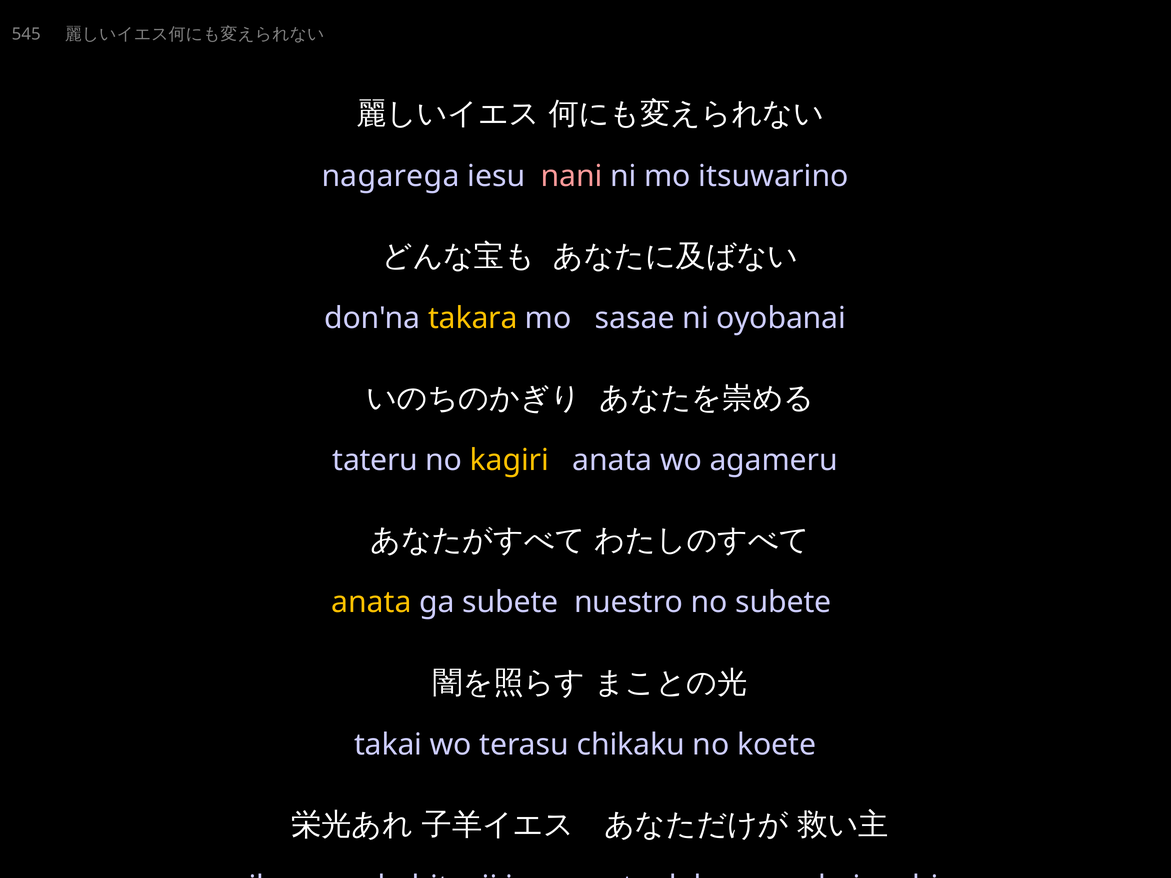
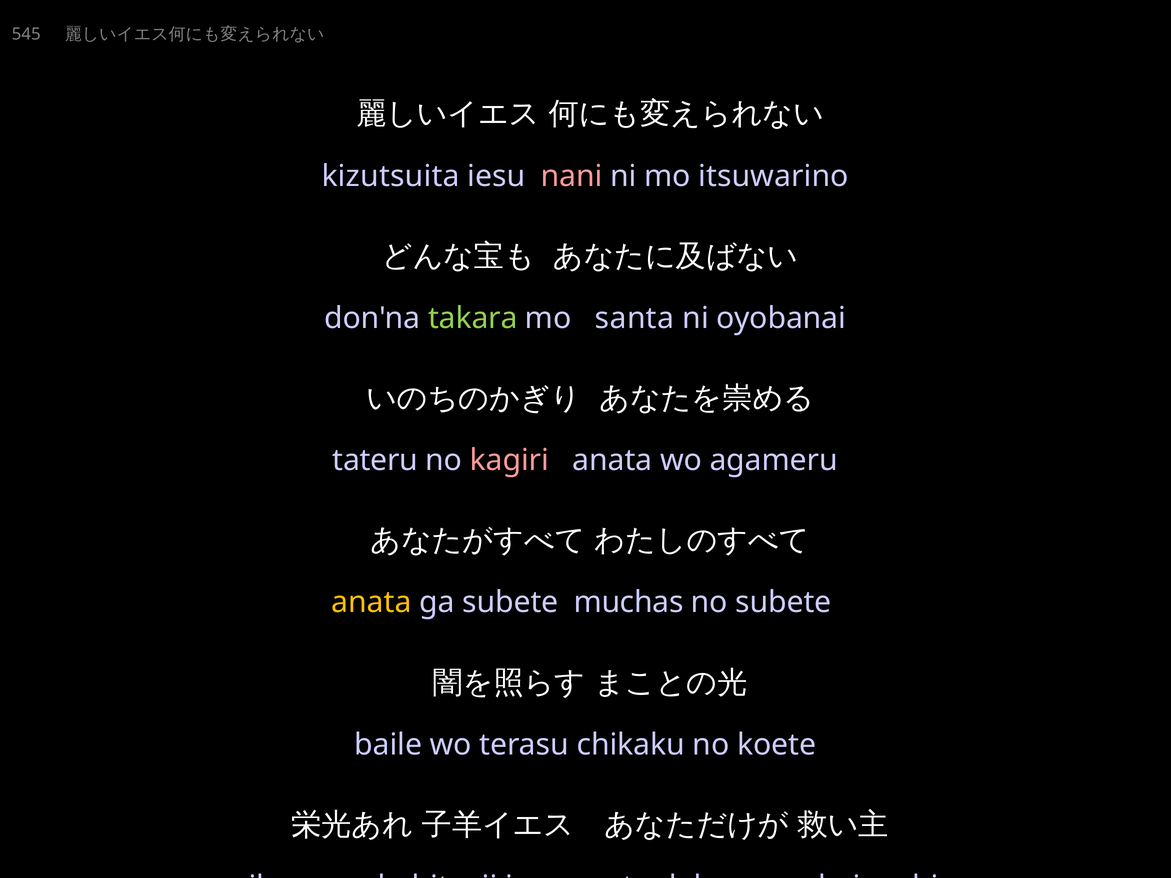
nagarega: nagarega -> kizutsuita (391, 176)
takara colour: yellow -> light green (473, 318)
sasae: sasae -> santa (635, 318)
kagiri colour: yellow -> pink (509, 461)
nuestro: nuestro -> muchas (629, 603)
takai: takai -> baile (388, 745)
